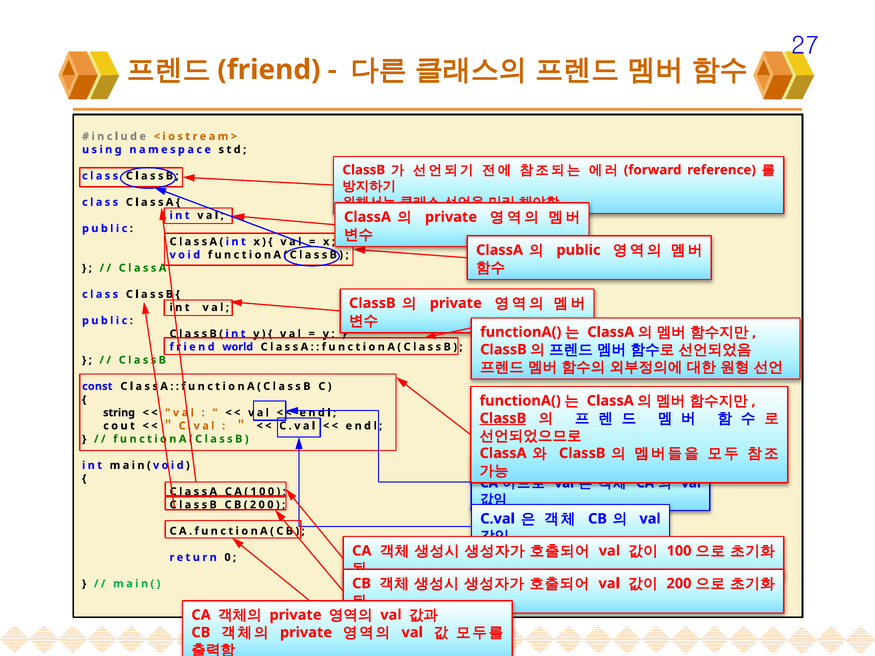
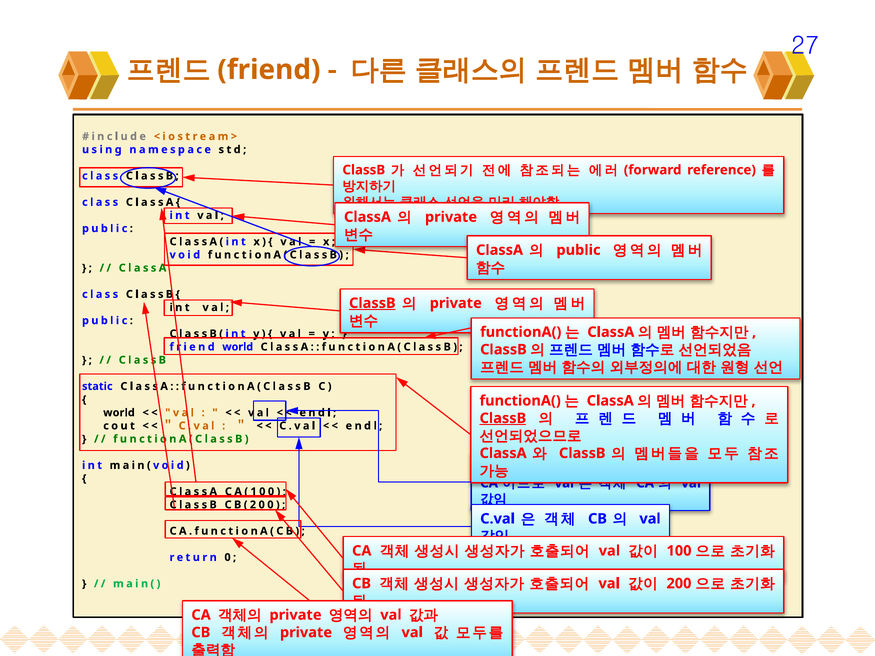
ClassB underline: none -> present (372, 303)
const: const -> static (97, 386)
string: string -> world (119, 413)
